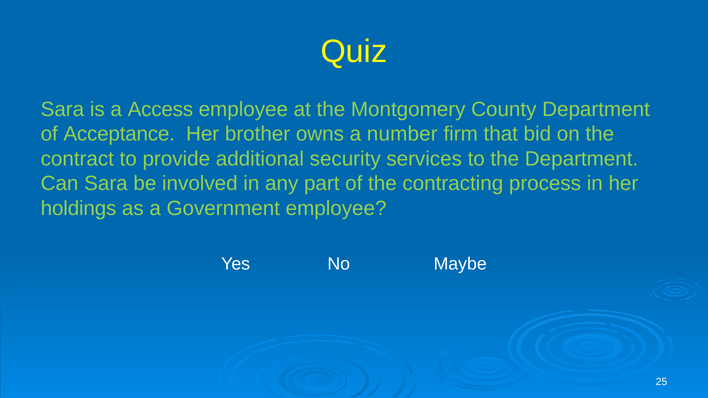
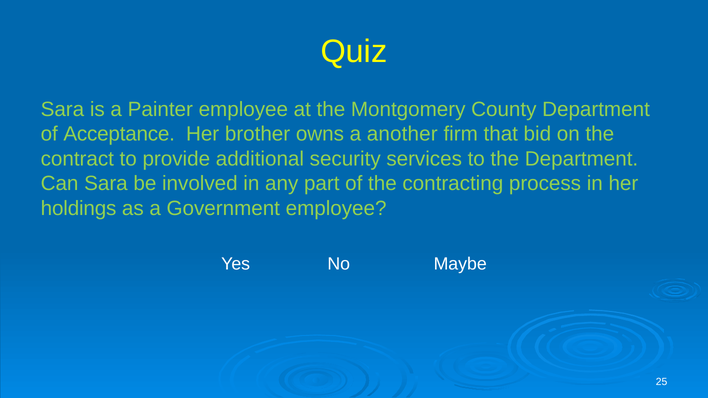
Access: Access -> Painter (160, 109)
number: number -> another (402, 134)
